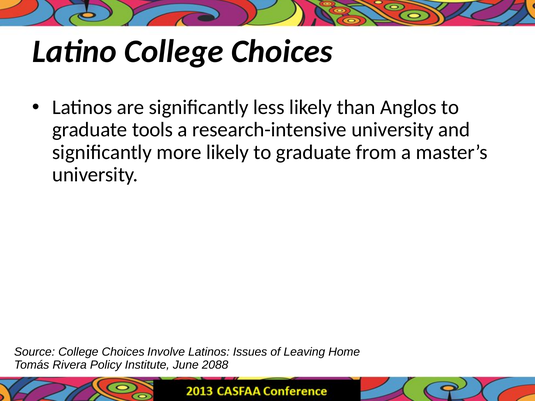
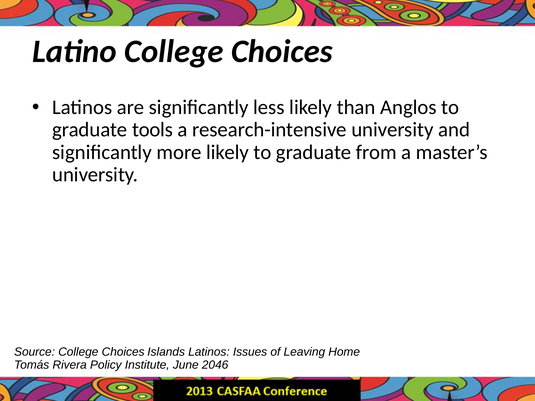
Involve: Involve -> Islands (166, 352)
2088: 2088 -> 2046 (215, 365)
